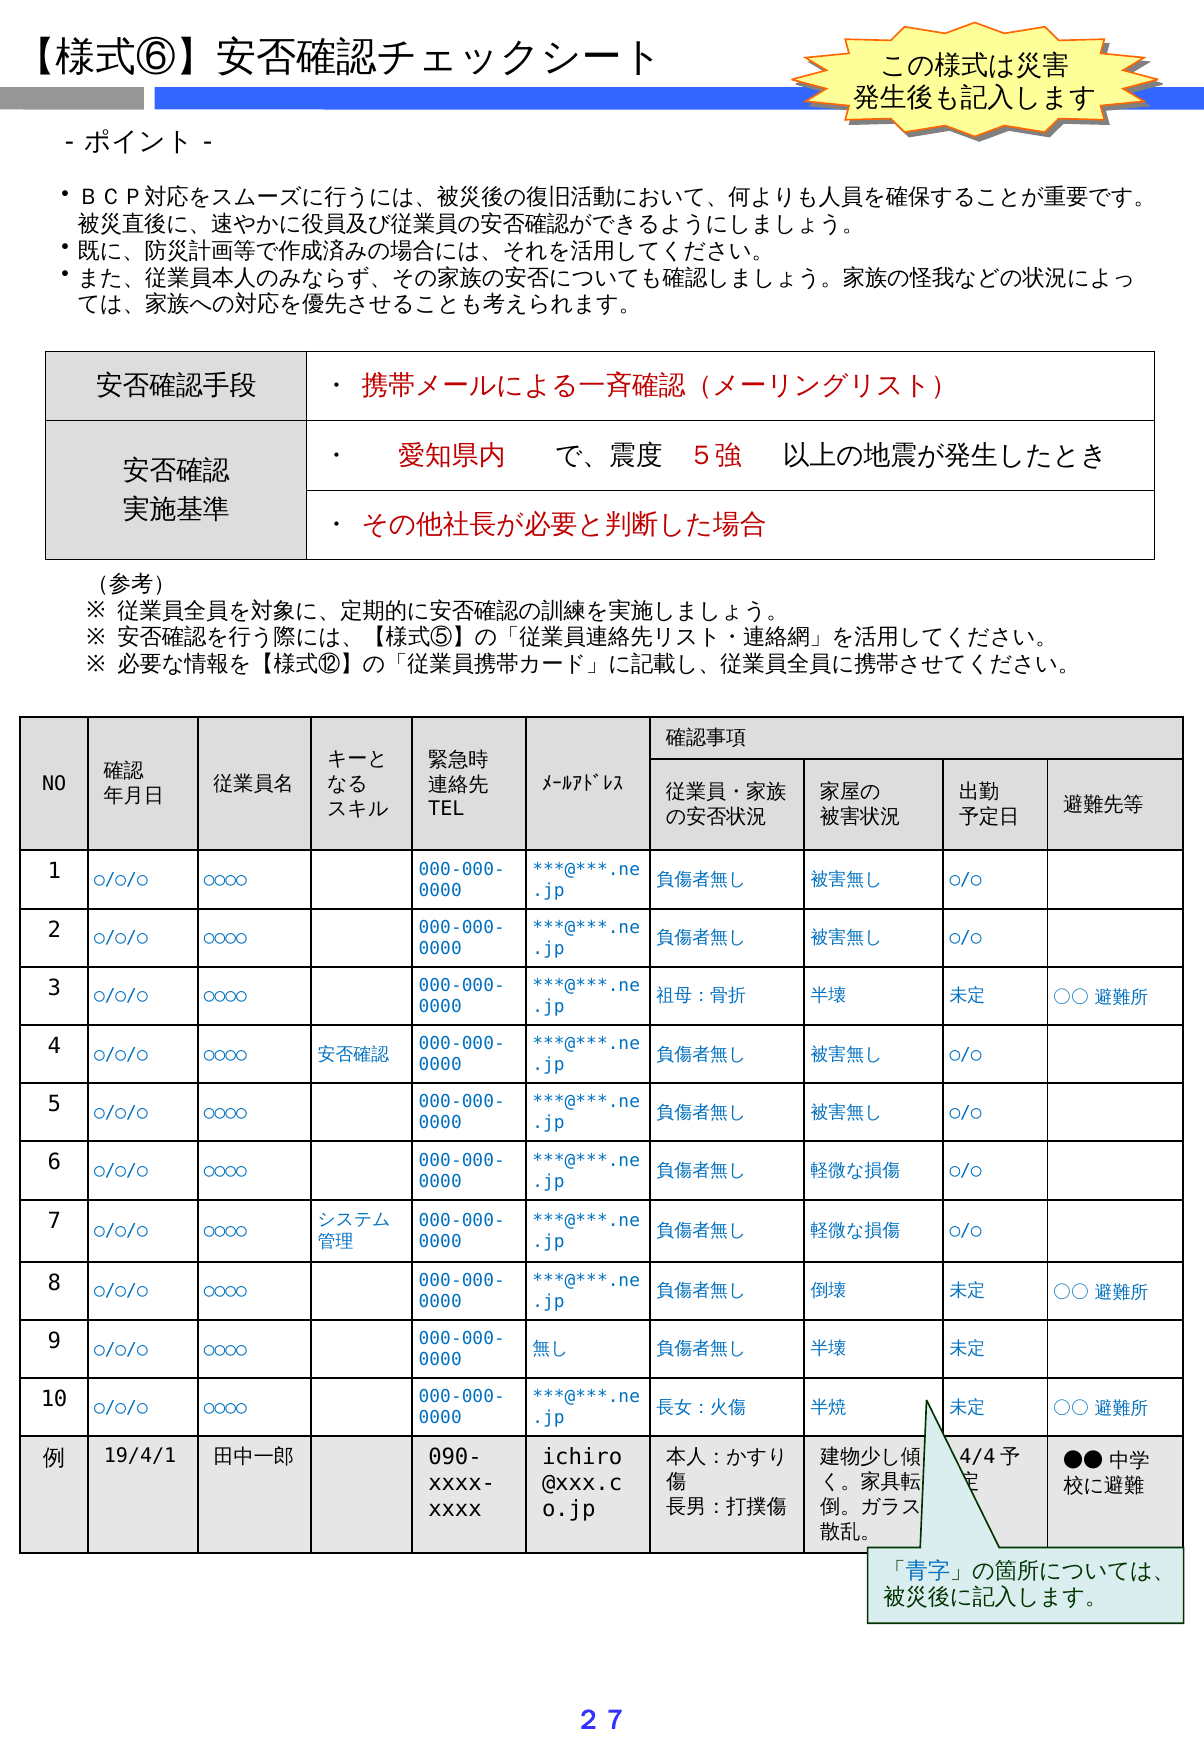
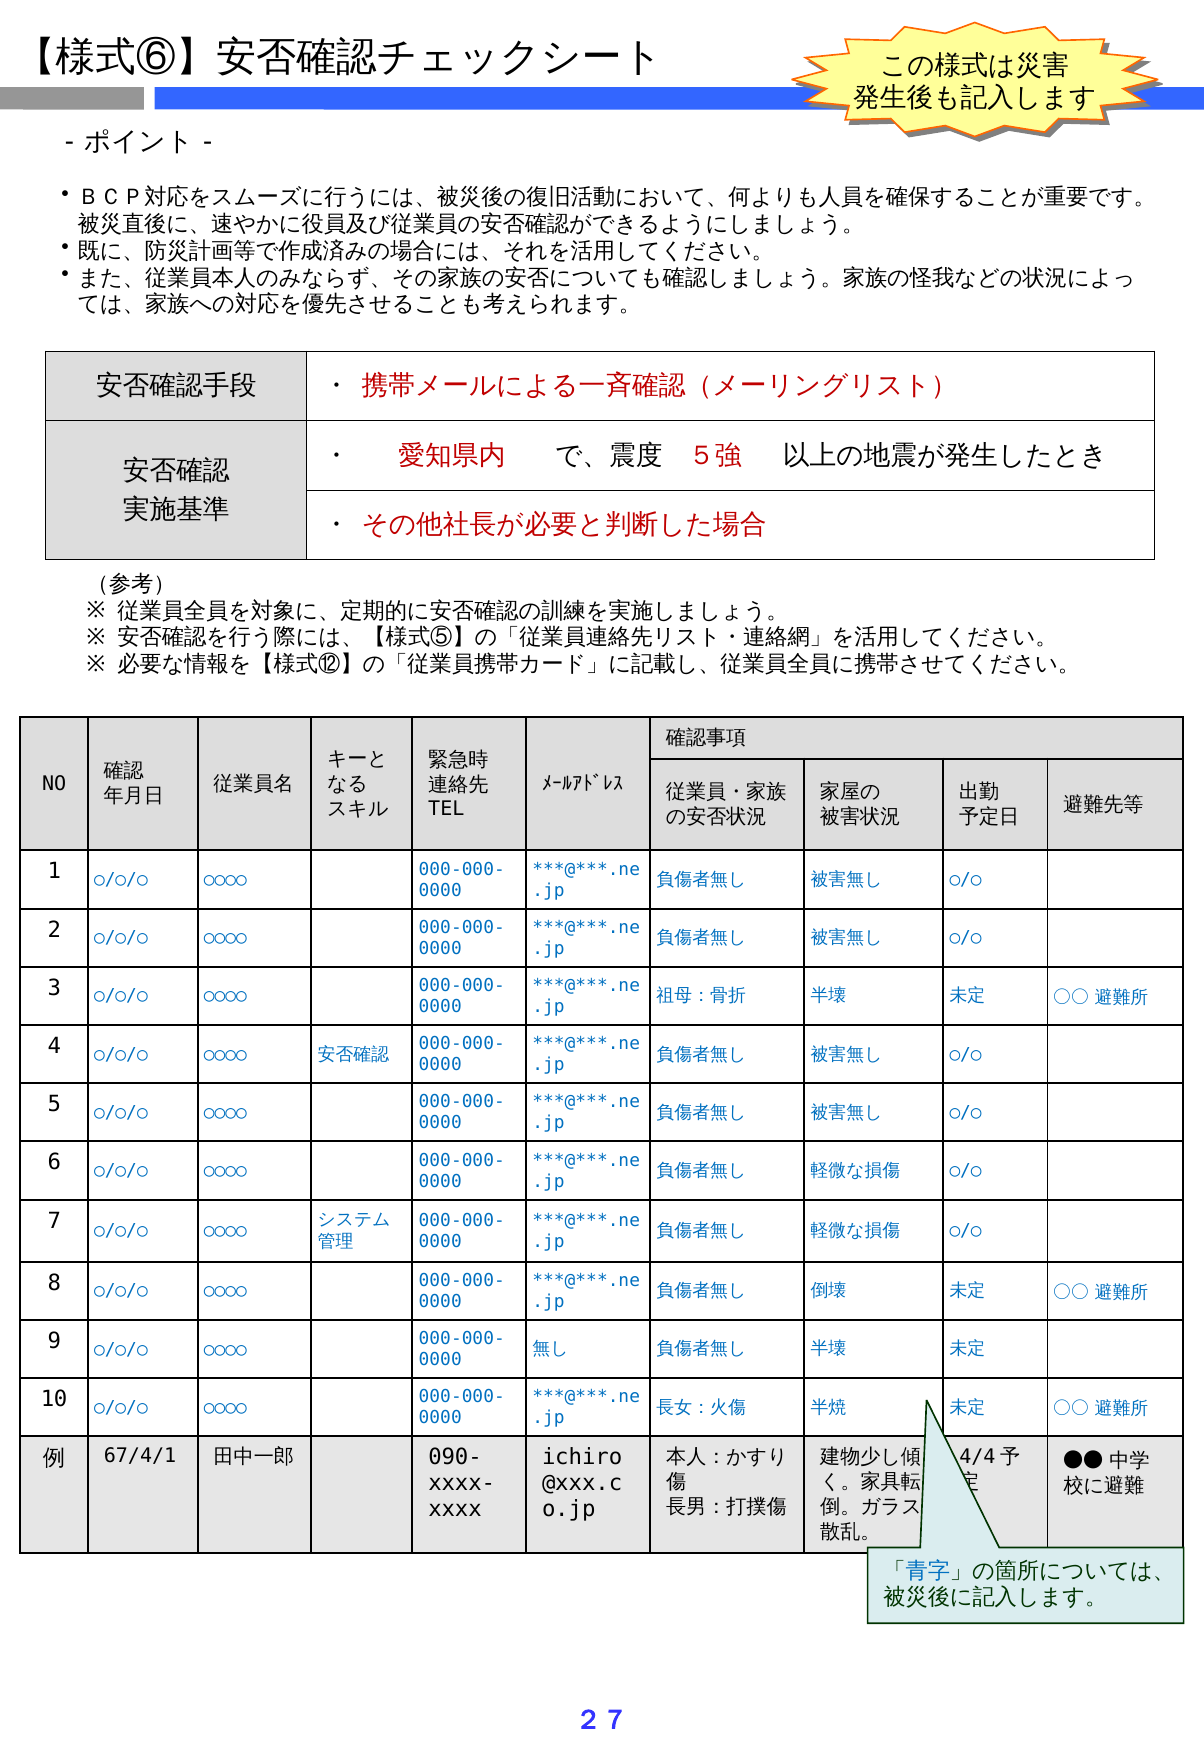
19/4/1: 19/4/1 -> 67/4/1 (140, 1456)
